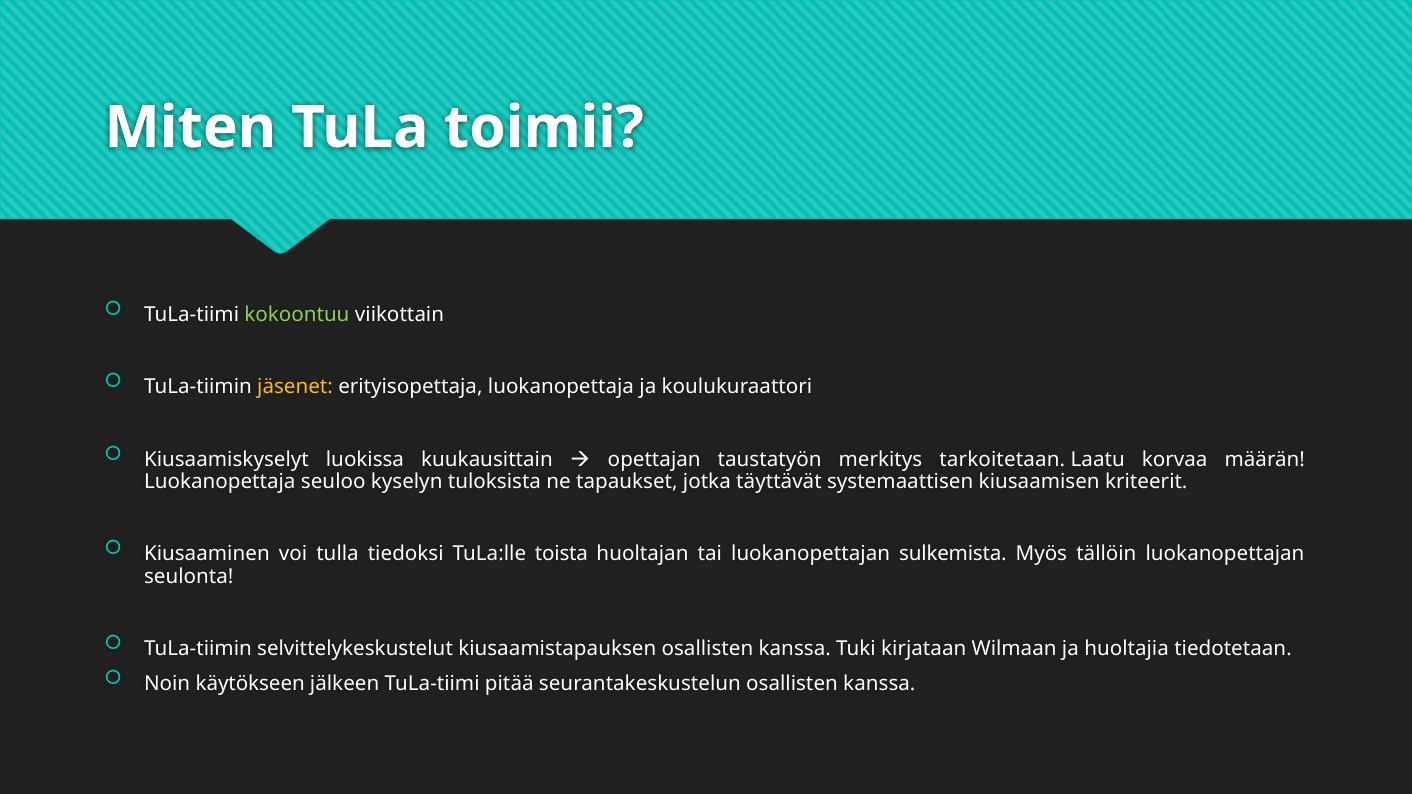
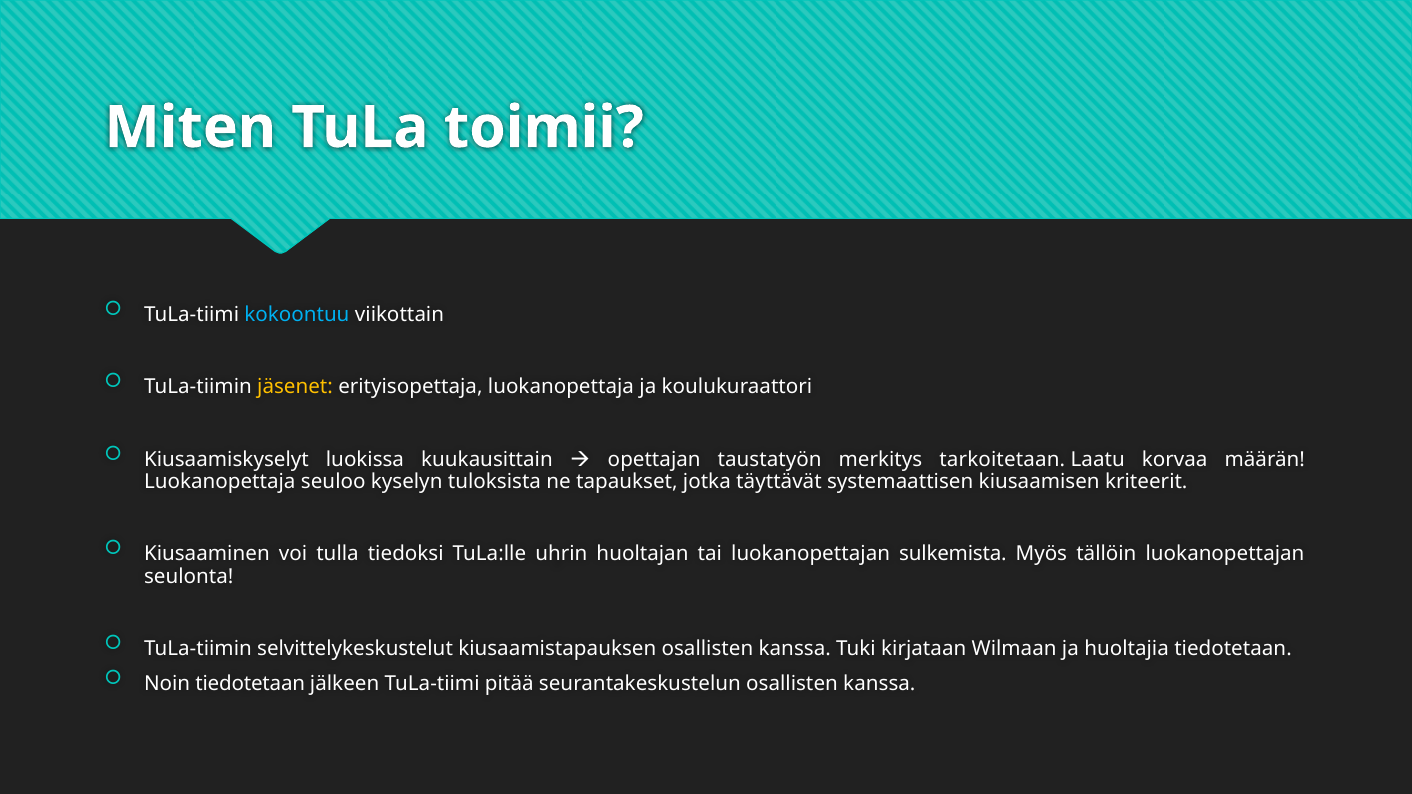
kokoontuu colour: light green -> light blue (297, 315)
toista: toista -> uhrin (561, 554)
Noin käytökseen: käytökseen -> tiedotetaan (250, 684)
